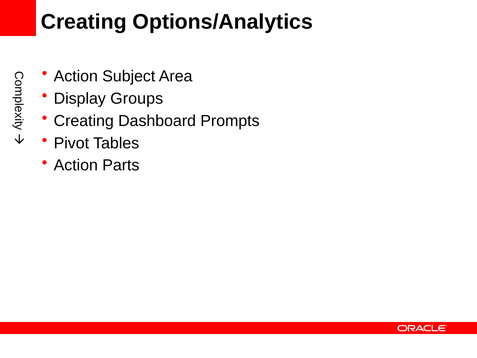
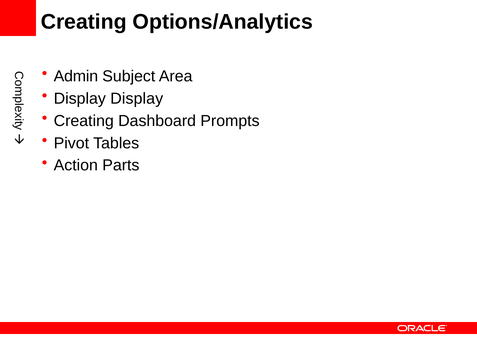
Action: Action -> Admin (76, 76)
Display Groups: Groups -> Display (137, 99)
